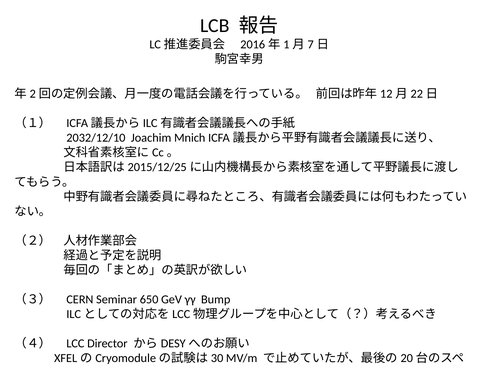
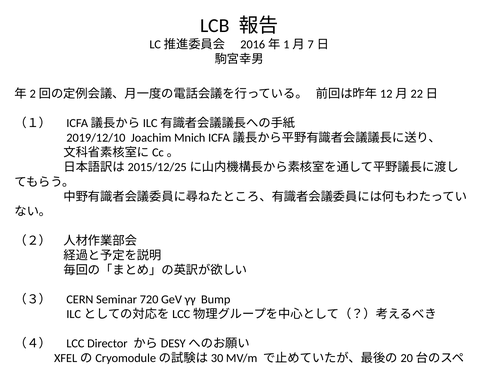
2032/12/10: 2032/12/10 -> 2019/12/10 (96, 138)
650: 650 -> 720 (149, 300)
